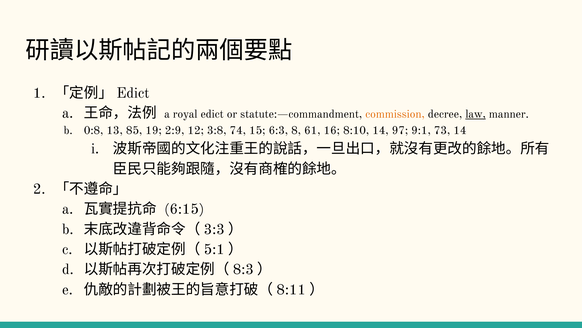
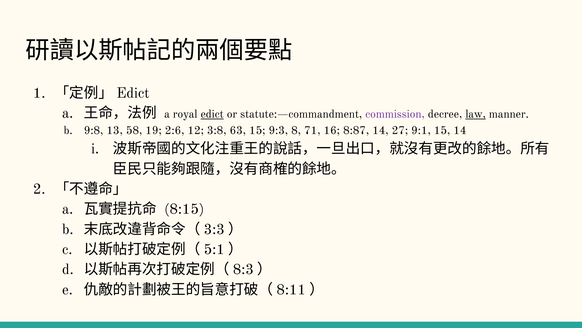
edict underline: none -> present (212, 114)
commission colour: orange -> purple (395, 114)
0:8: 0:8 -> 9:8 (94, 130)
85: 85 -> 58 (134, 130)
2:9: 2:9 -> 2:6 (175, 130)
74: 74 -> 63 (238, 130)
6:3: 6:3 -> 9:3 (278, 130)
61: 61 -> 71 (312, 130)
8:10: 8:10 -> 8:87 (356, 130)
97: 97 -> 27 (400, 130)
9:1 73: 73 -> 15 (442, 130)
6:15: 6:15 -> 8:15 (184, 209)
